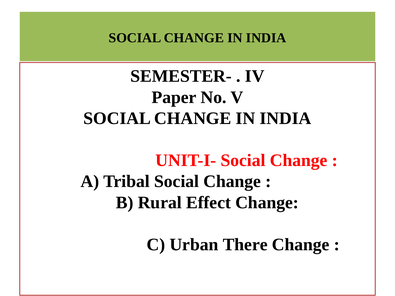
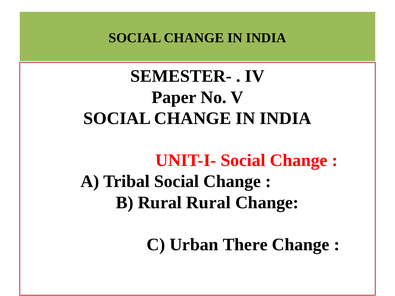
Rural Effect: Effect -> Rural (208, 203)
